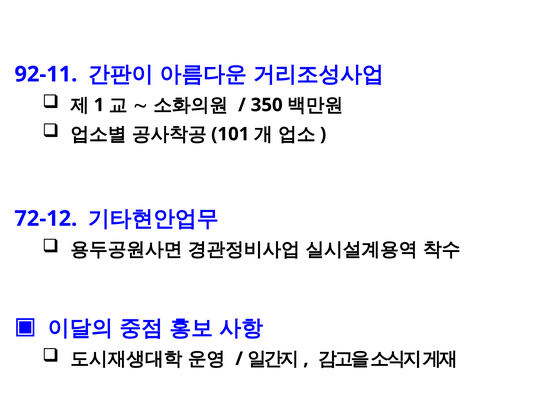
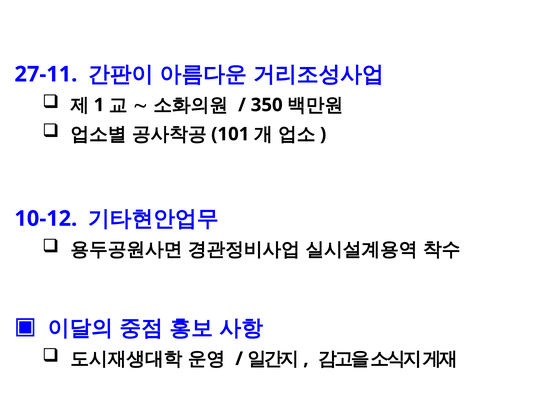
92-11: 92-11 -> 27-11 (46, 74)
72-12: 72-12 -> 10-12 (46, 219)
